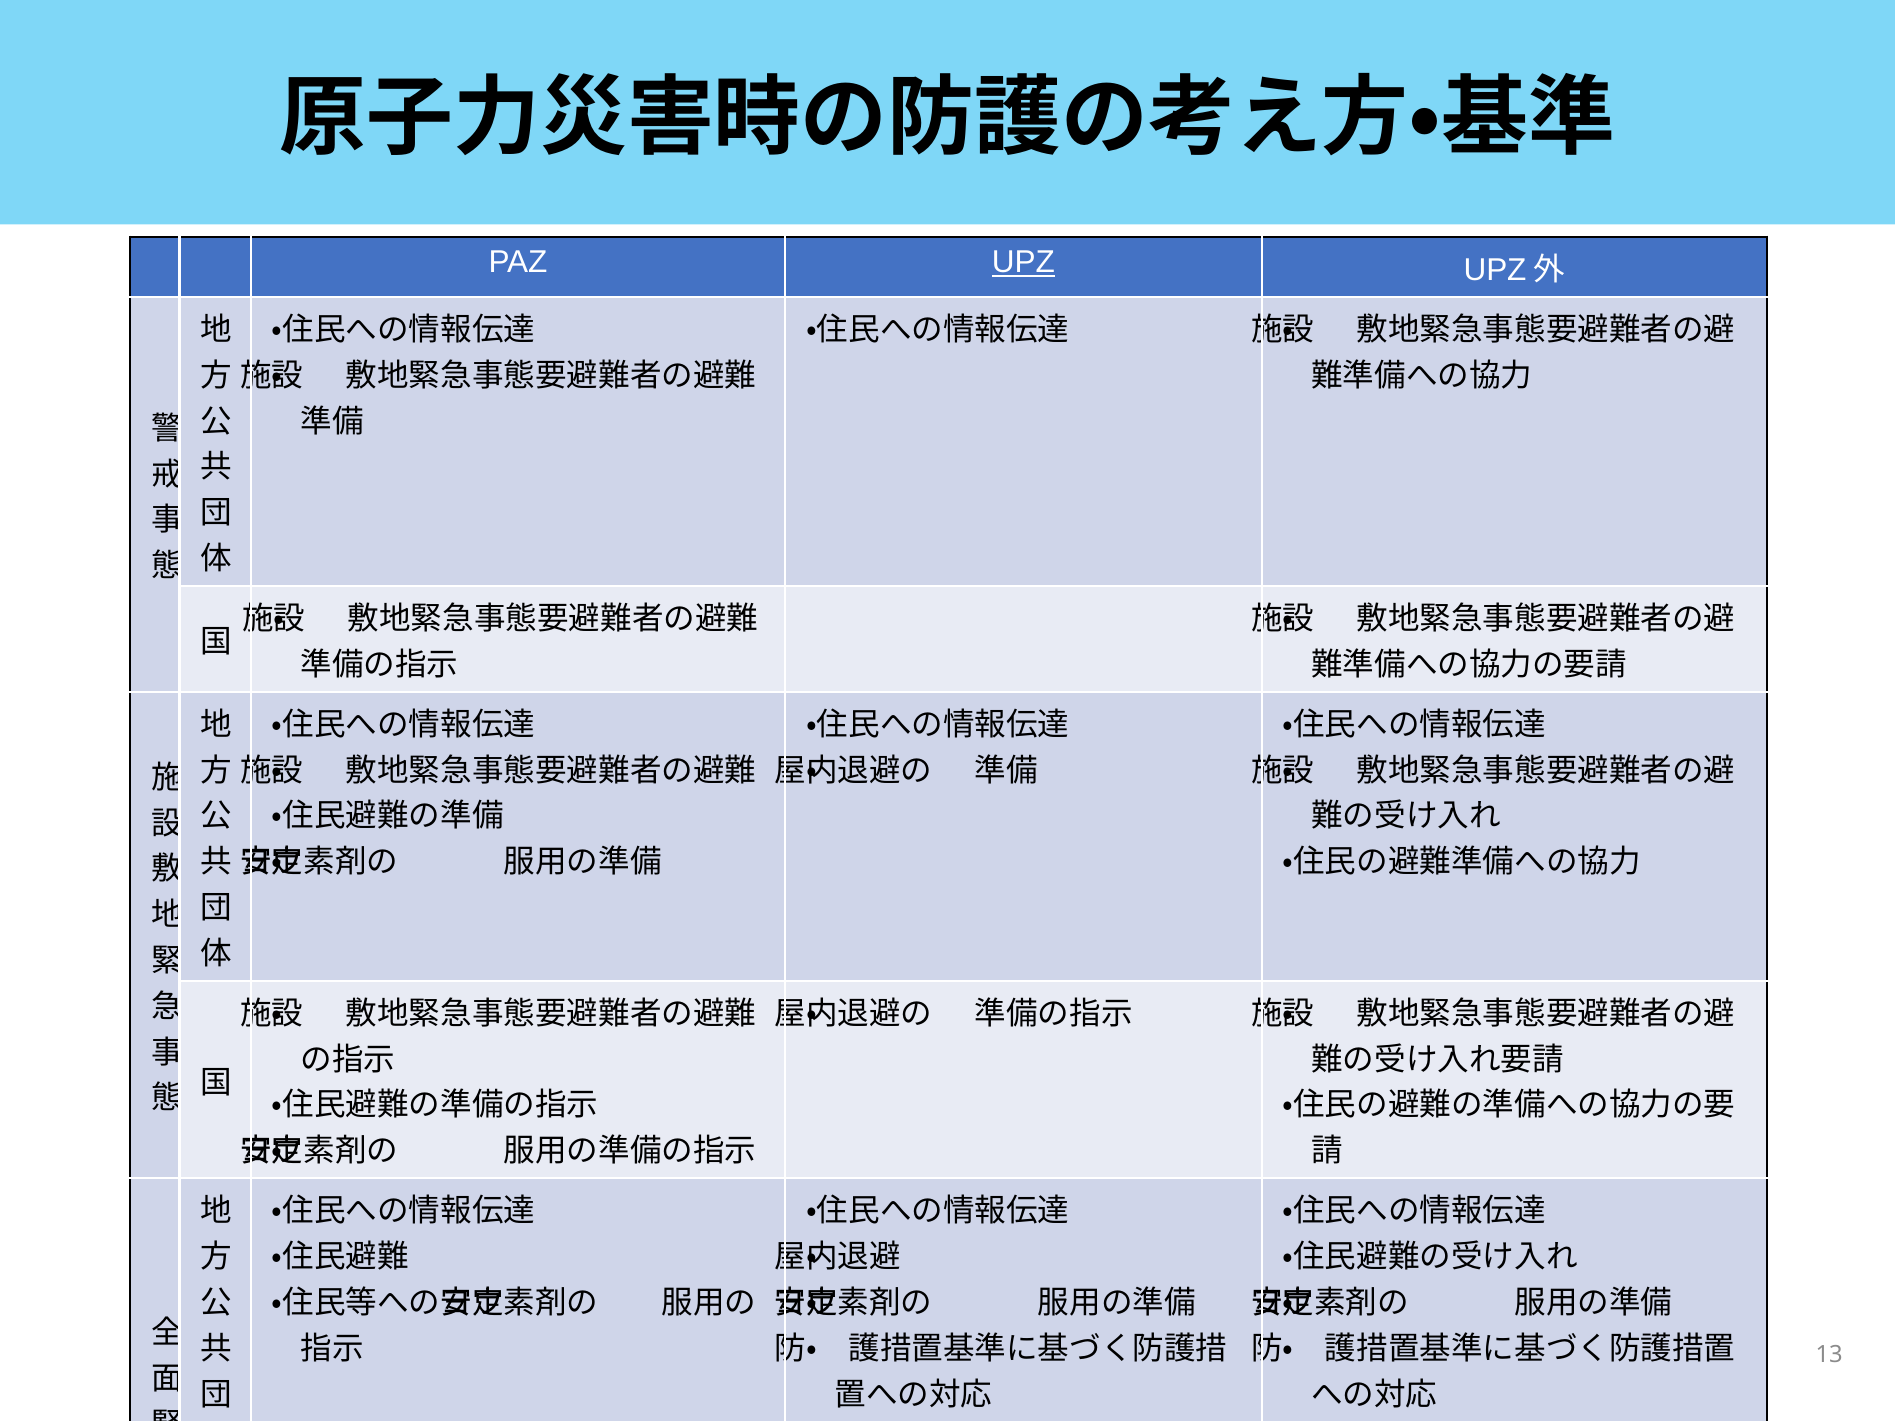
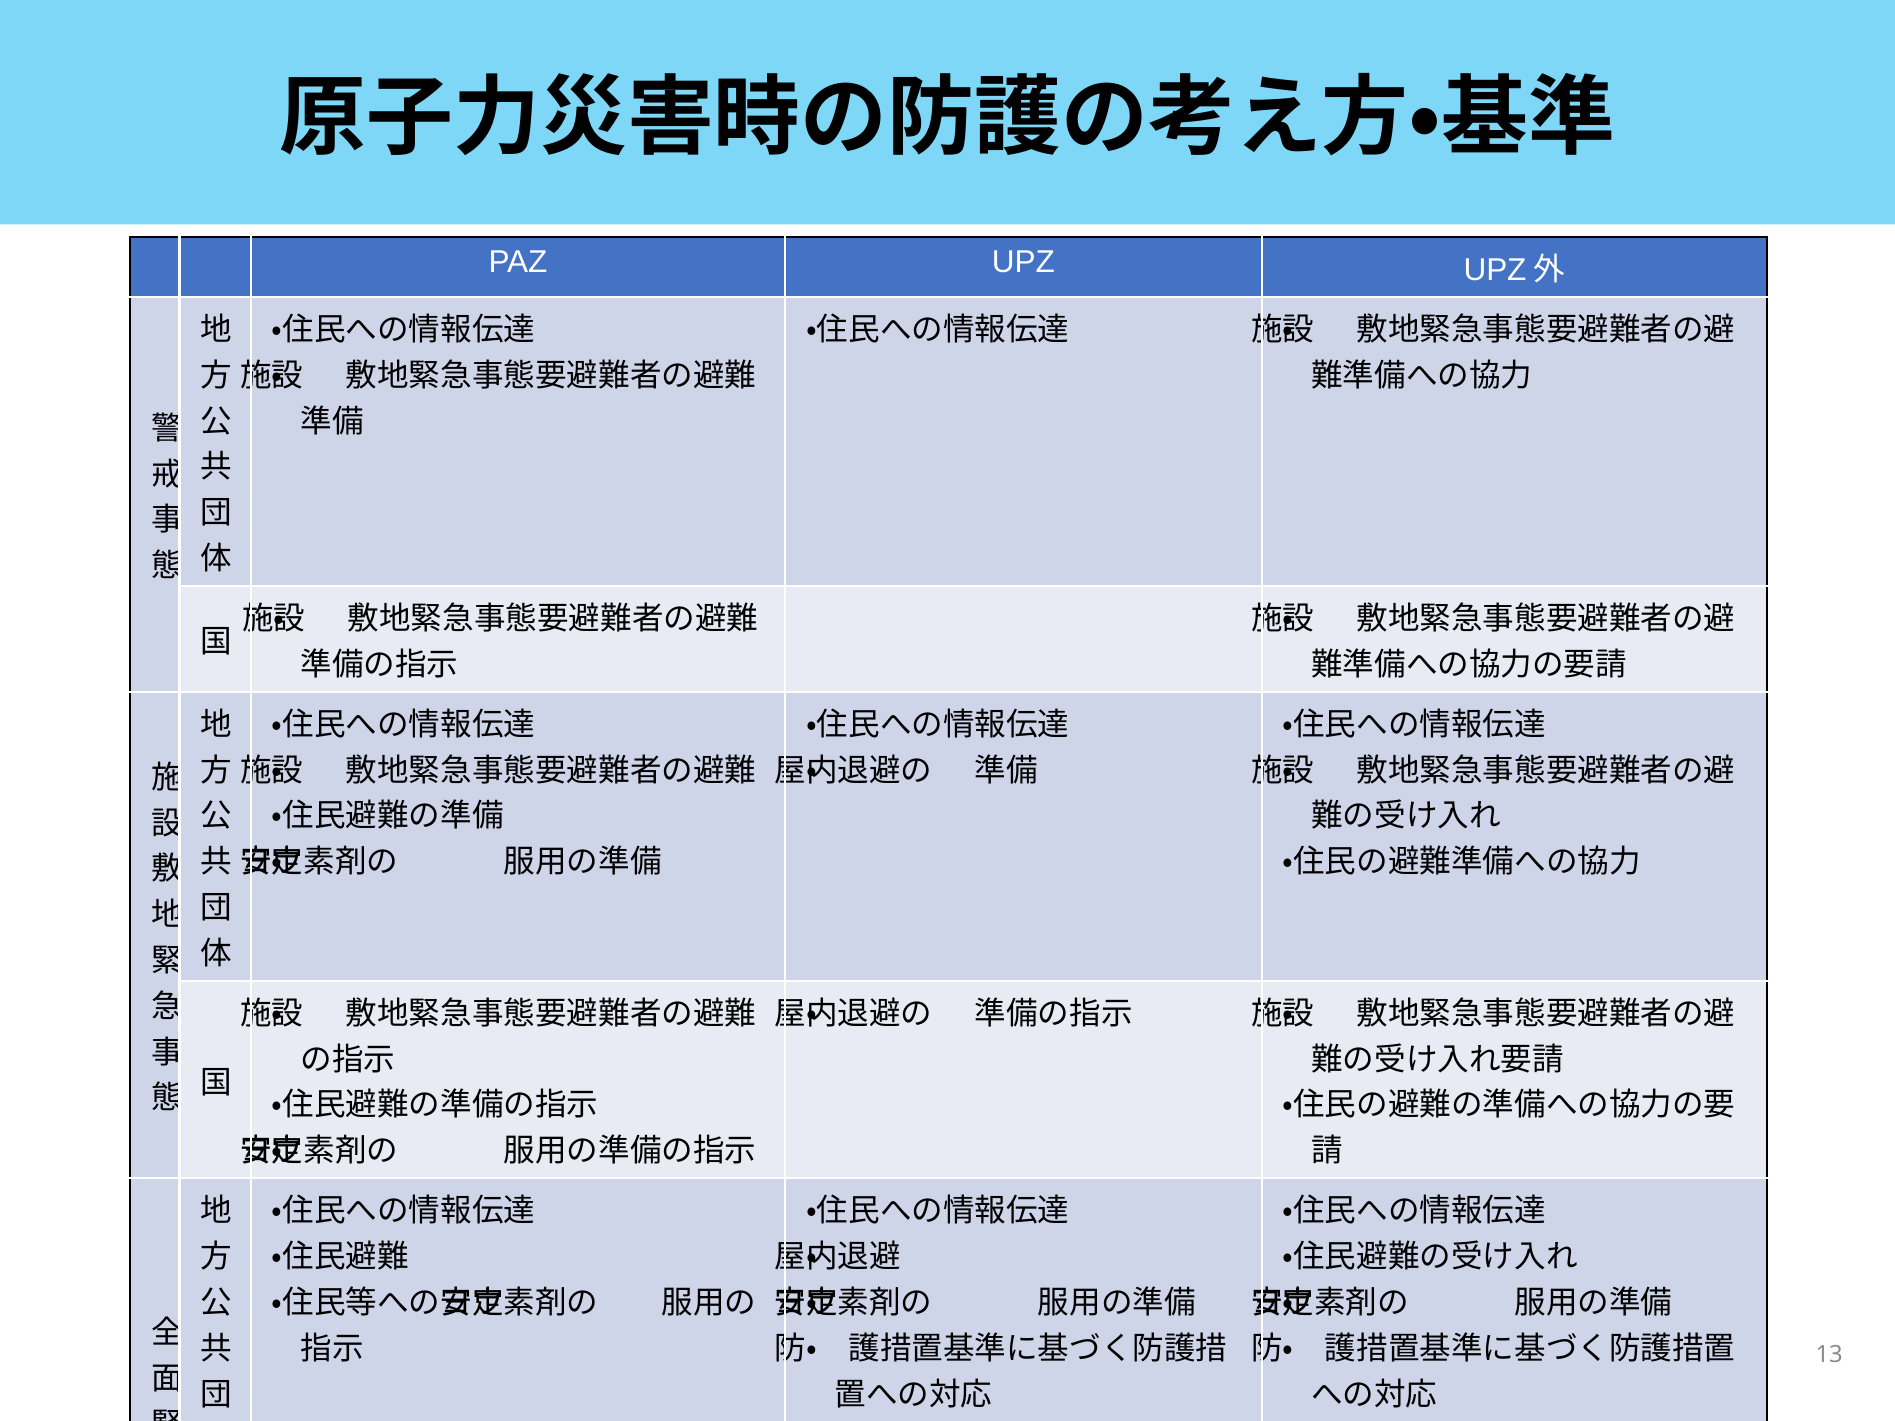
UPZ underline: present -> none (1023, 262)
